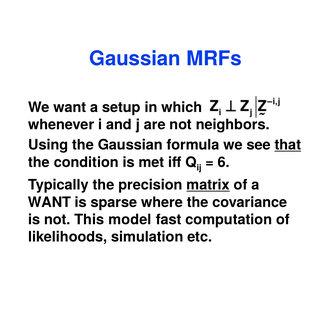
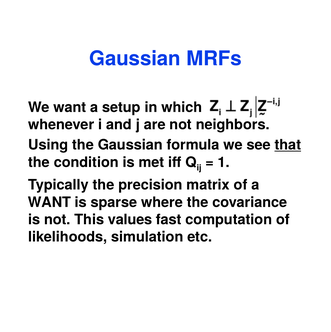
6: 6 -> 1 (224, 162)
matrix underline: present -> none (208, 185)
model: model -> values (130, 219)
